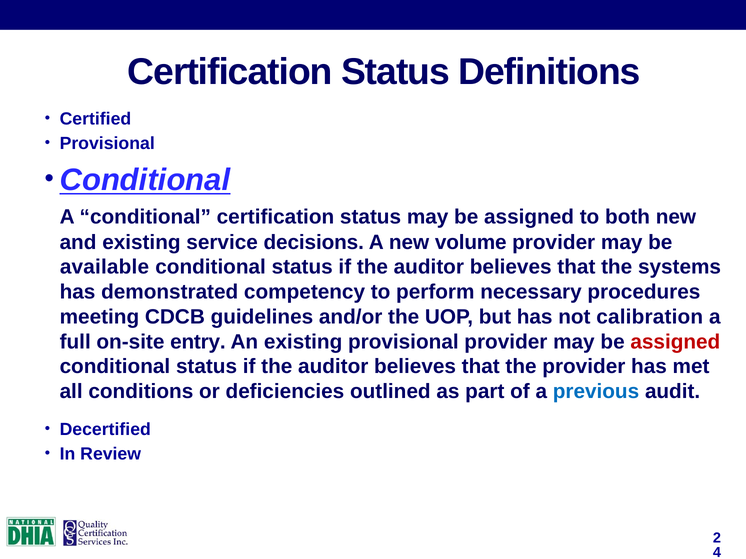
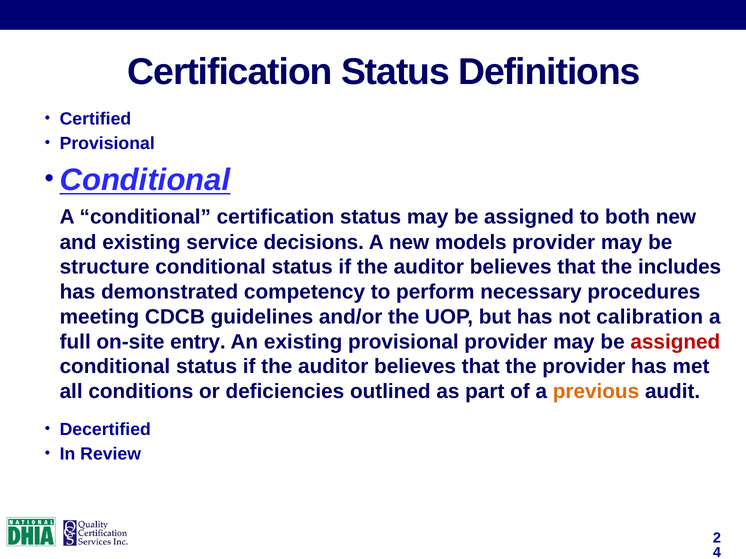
volume: volume -> models (471, 242)
available: available -> structure (105, 267)
systems: systems -> includes (680, 267)
previous colour: blue -> orange (596, 392)
